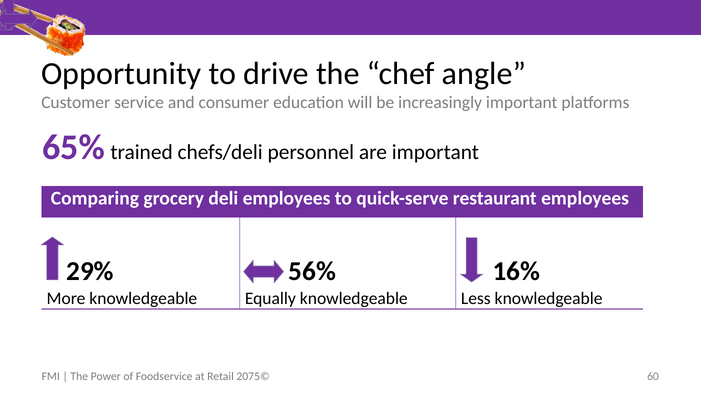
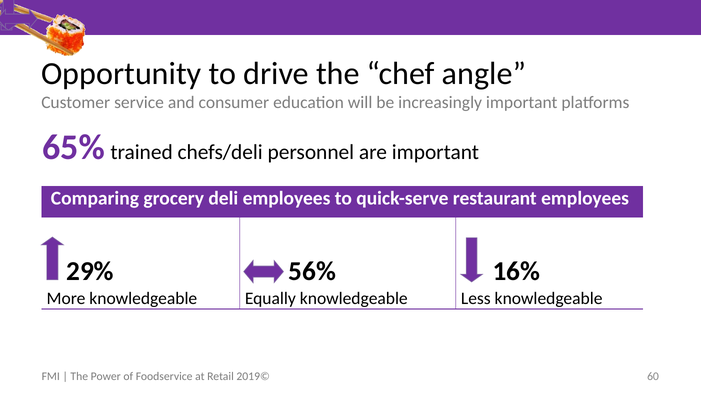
2075©: 2075© -> 2019© (253, 377)
